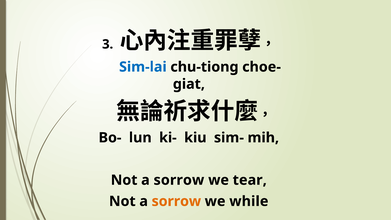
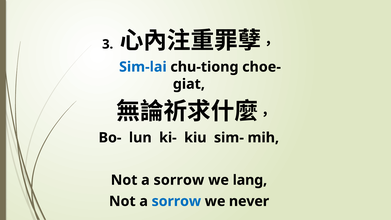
tear: tear -> lang (250, 180)
sorrow colour: orange -> blue (176, 201)
while: while -> never (249, 201)
